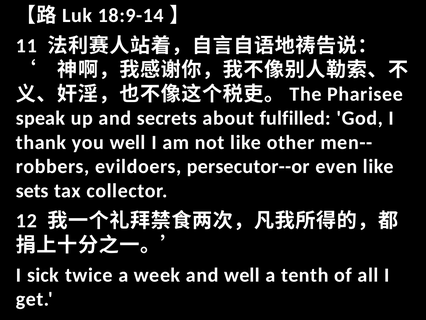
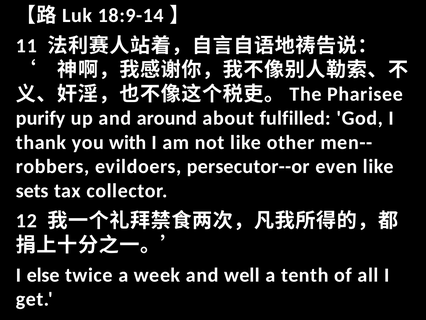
speak: speak -> purify (41, 118)
secrets: secrets -> around (167, 118)
you well: well -> with (128, 142)
sick: sick -> else (43, 275)
